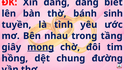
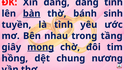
biết: biết -> tinh (114, 2)
bàn underline: none -> present (32, 13)
đường: đường -> nương (107, 58)
